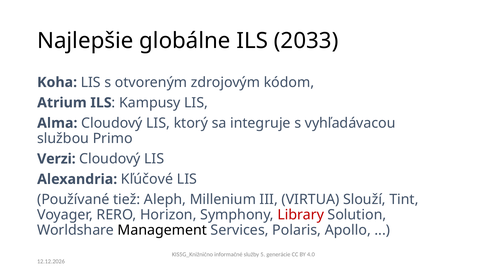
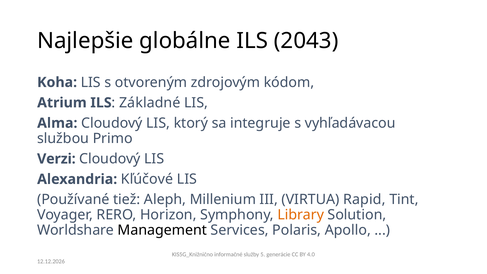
2033: 2033 -> 2043 (306, 41)
Kampusy: Kampusy -> Základné (150, 103)
Slouží: Slouží -> Rapid (364, 200)
Library colour: red -> orange (301, 215)
